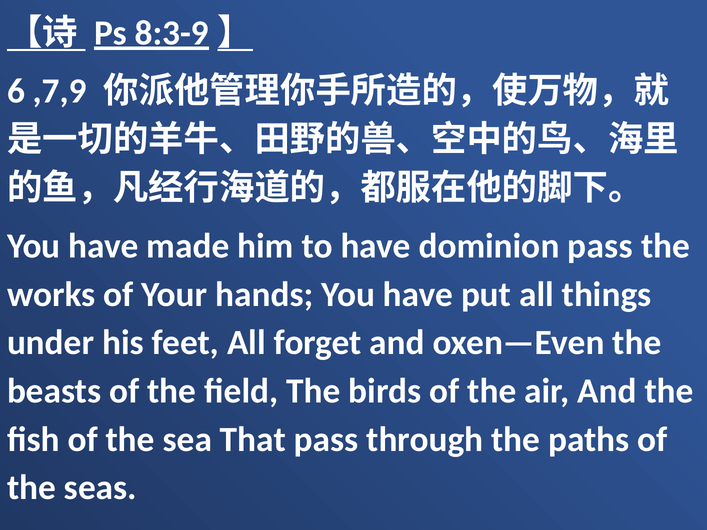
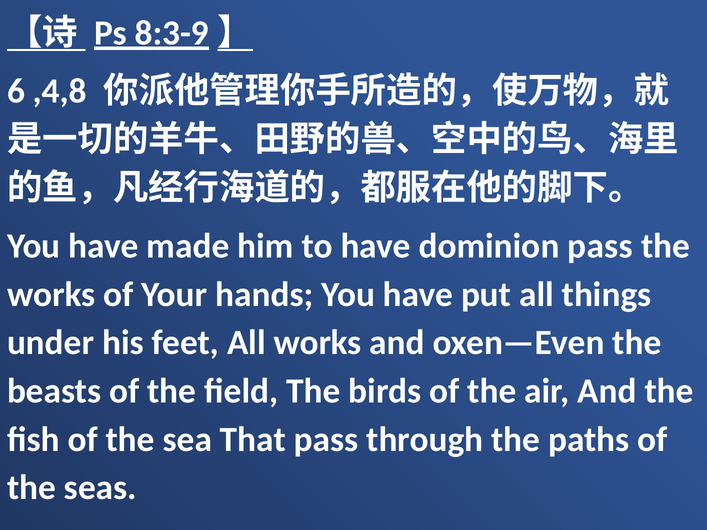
,7,9: ,7,9 -> ,4,8 (60, 91)
All forget: forget -> works (318, 343)
